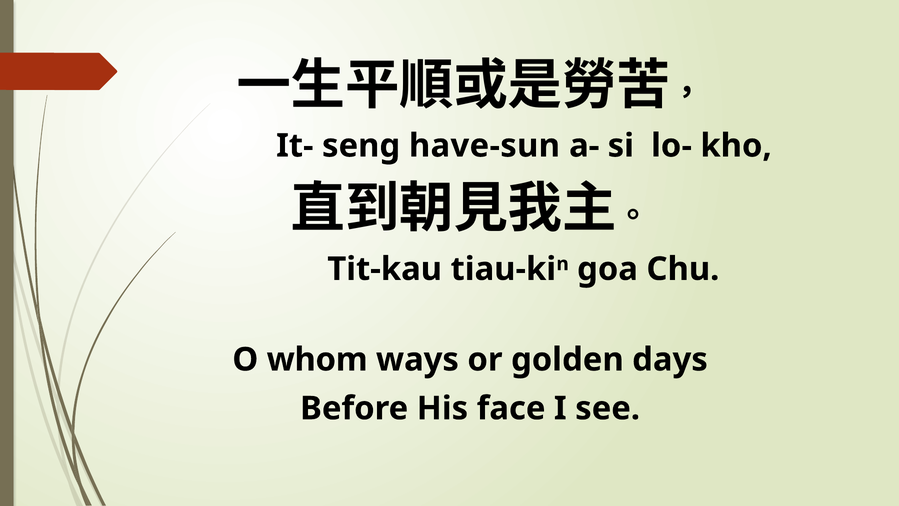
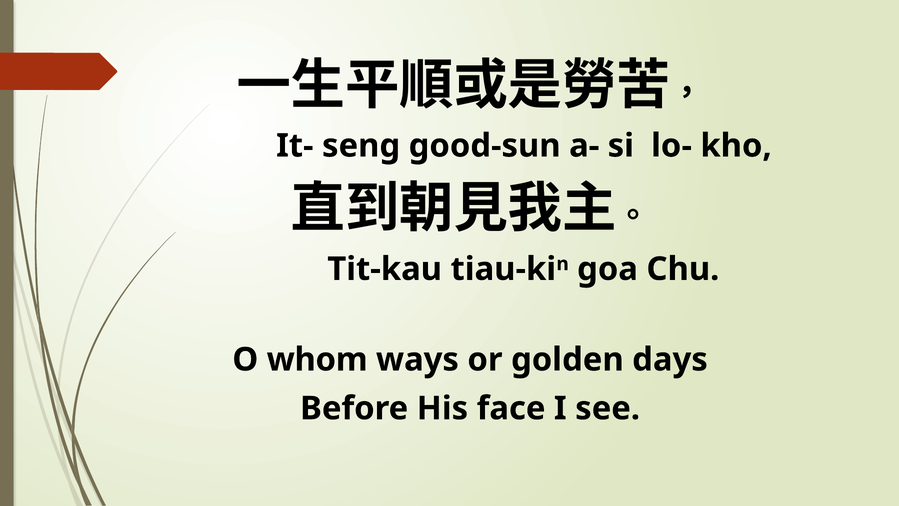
have-sun: have-sun -> good-sun (485, 146)
